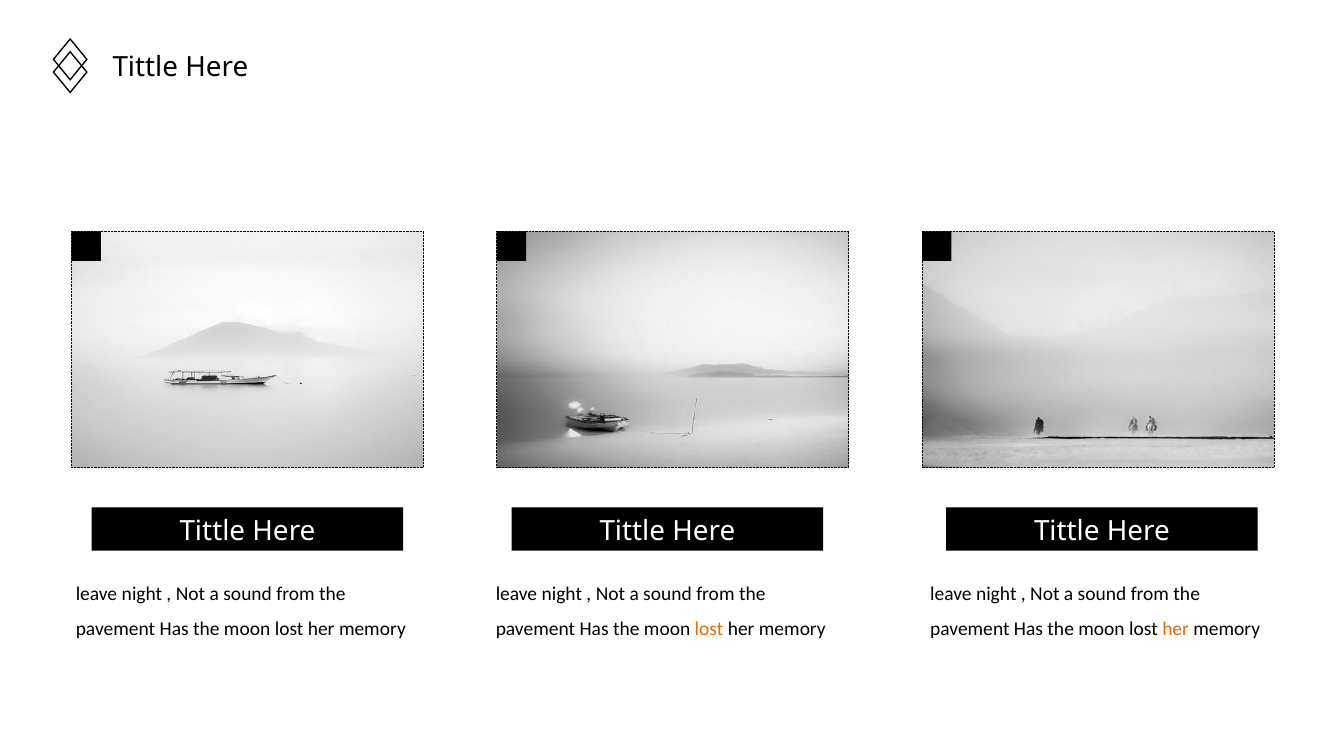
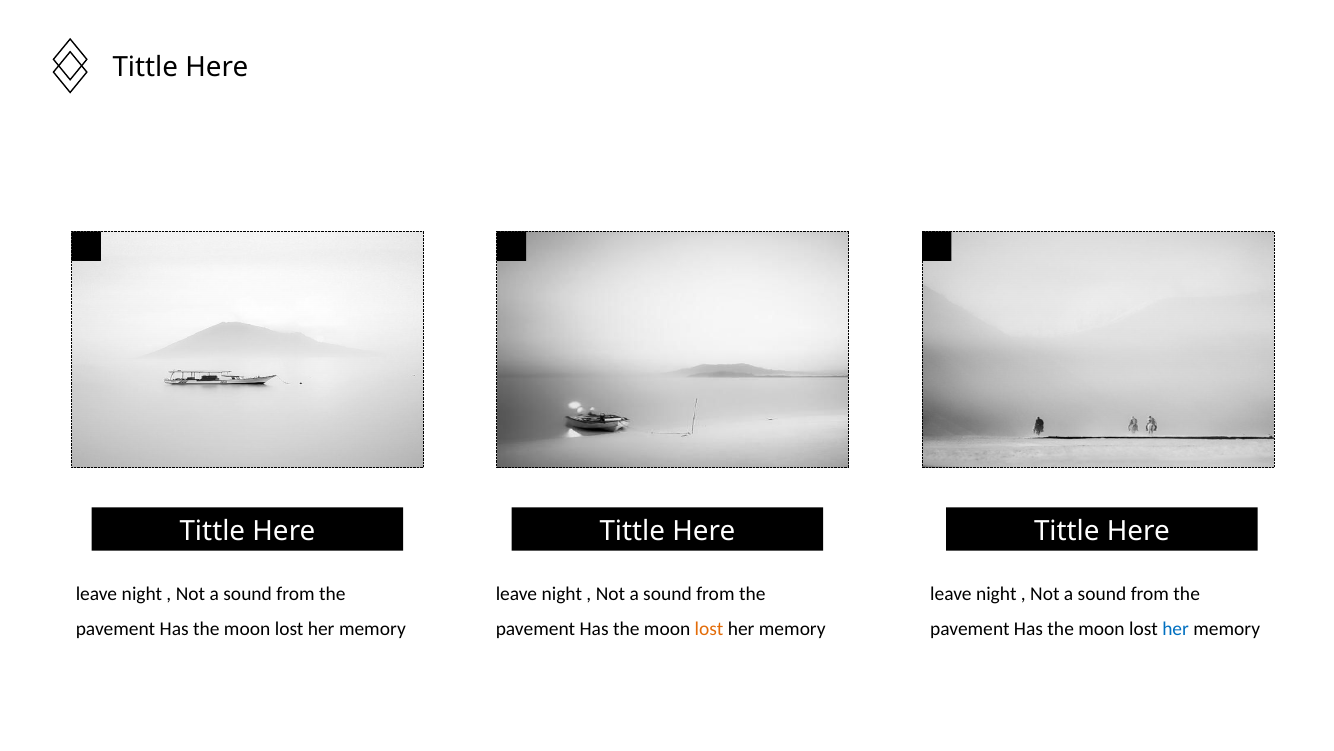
her colour: orange -> blue (1176, 629)
